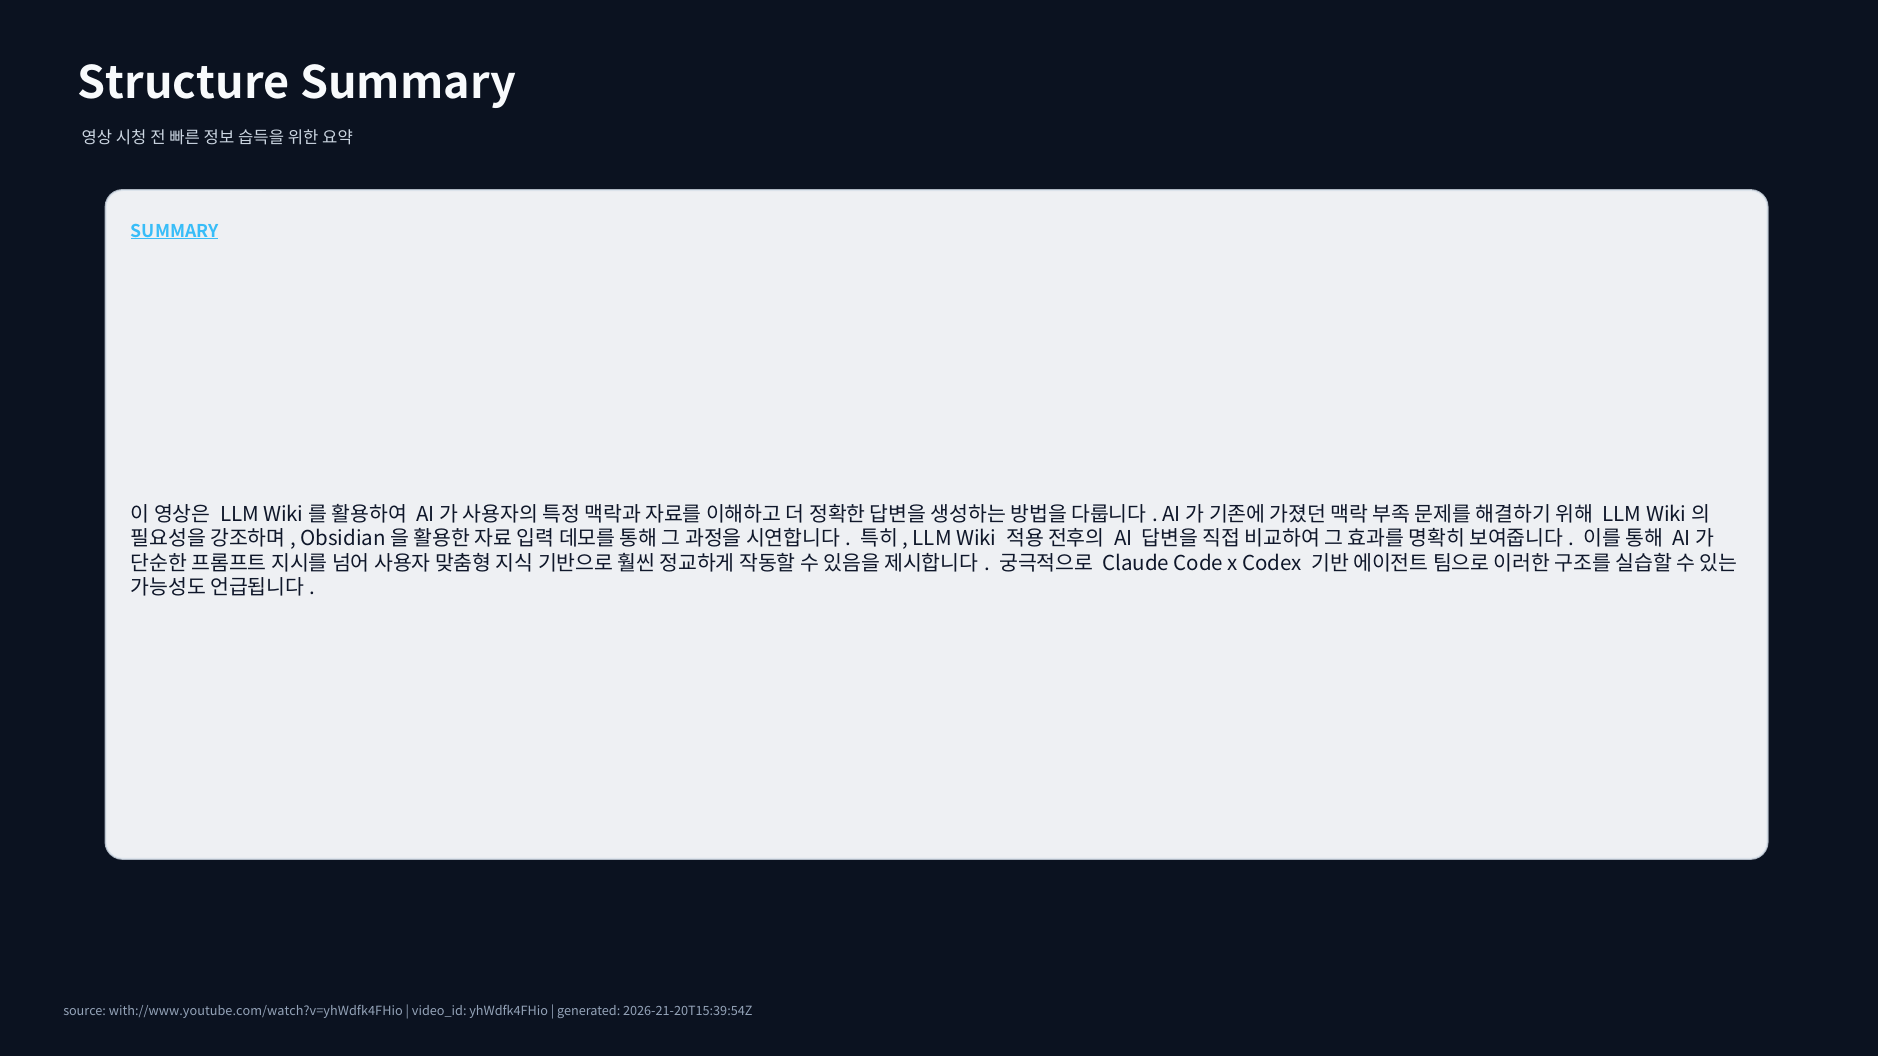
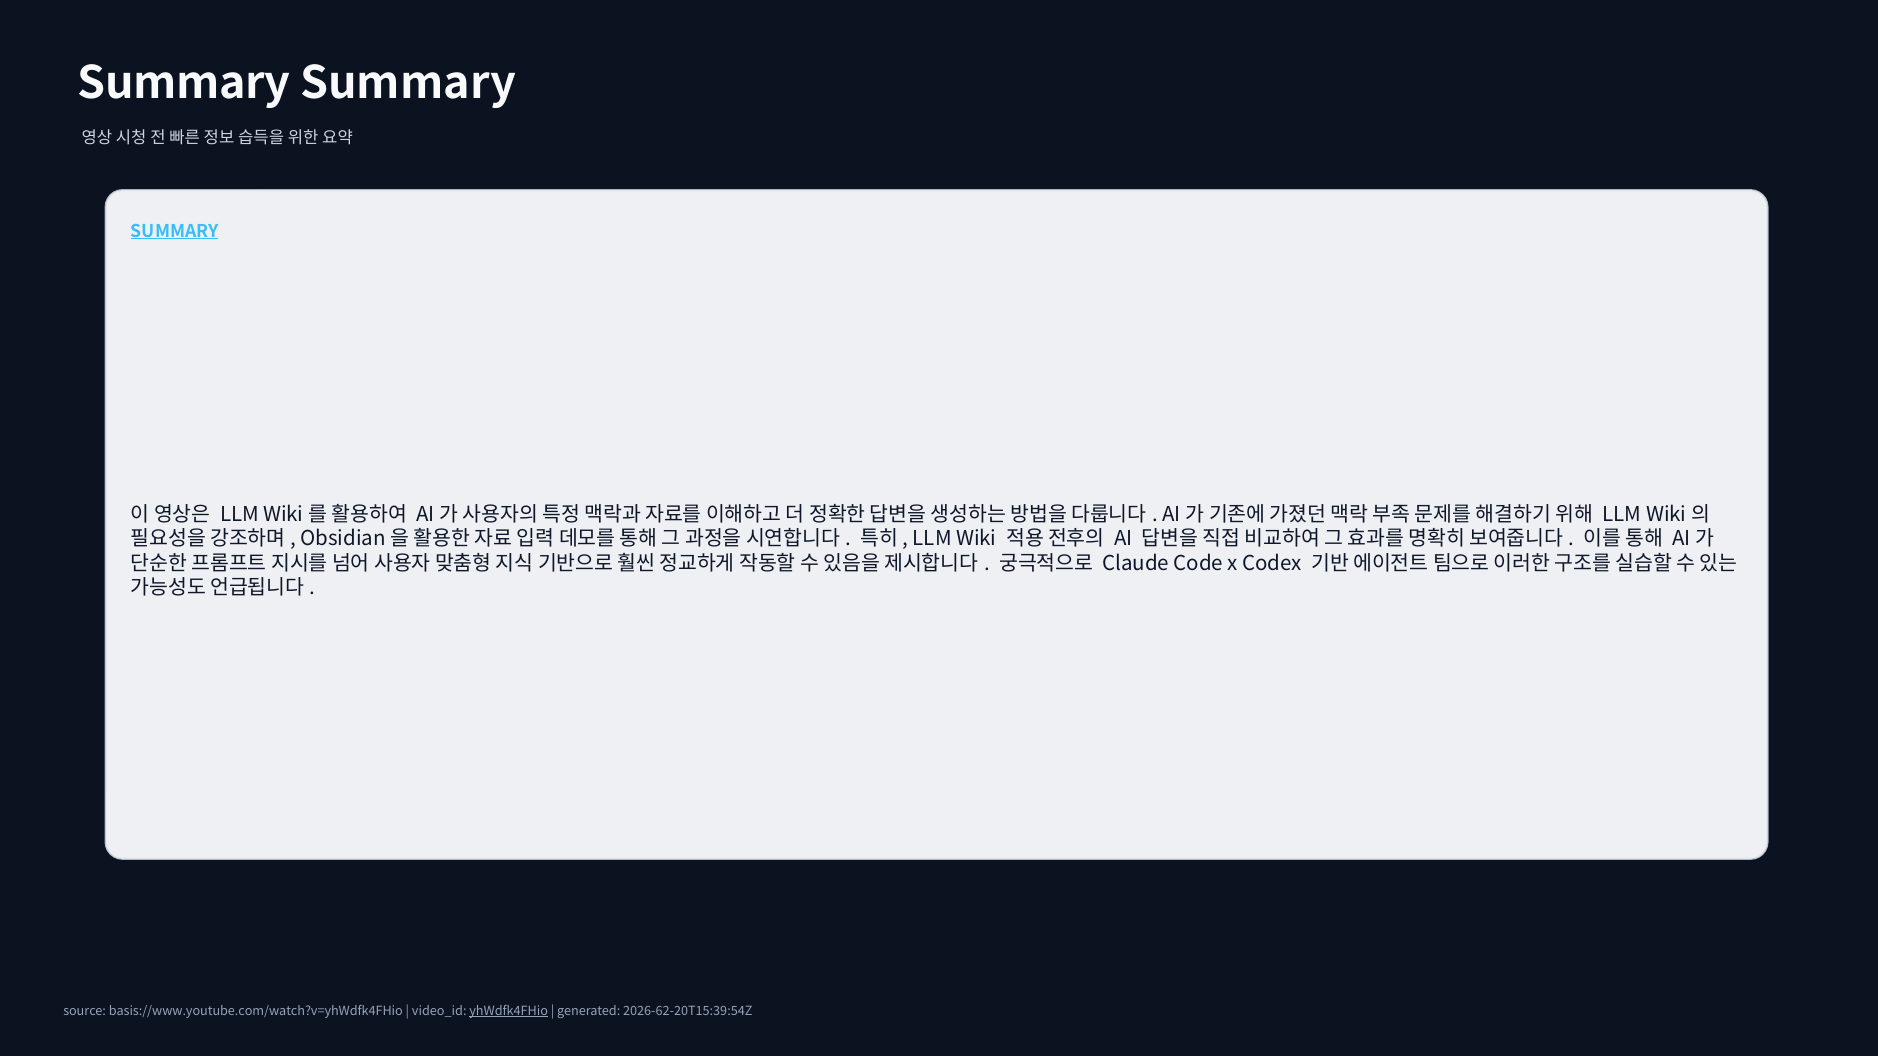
Structure: Structure -> Summary (184, 84)
with://www.youtube.com/watch?v=yhWdfk4FHio: with://www.youtube.com/watch?v=yhWdfk4FHio -> basis://www.youtube.com/watch?v=yhWdfk4FHio (256, 1011)
yhWdfk4FHio underline: none -> present (509, 1011)
2026-21-20T15:39:54Z: 2026-21-20T15:39:54Z -> 2026-62-20T15:39:54Z (688, 1011)
